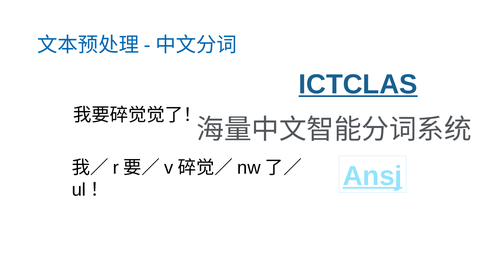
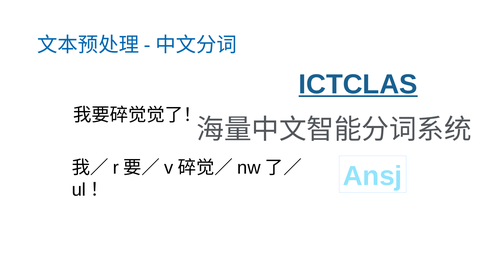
Ansj underline: present -> none (373, 176)
